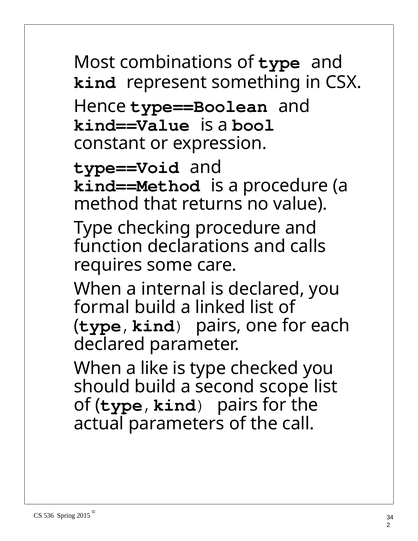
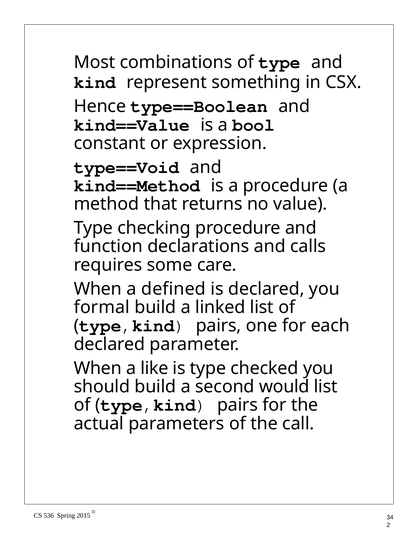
internal: internal -> defined (174, 289)
scope: scope -> would (284, 387)
